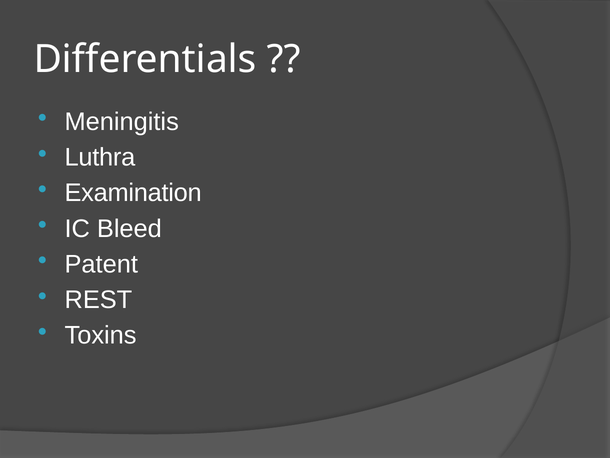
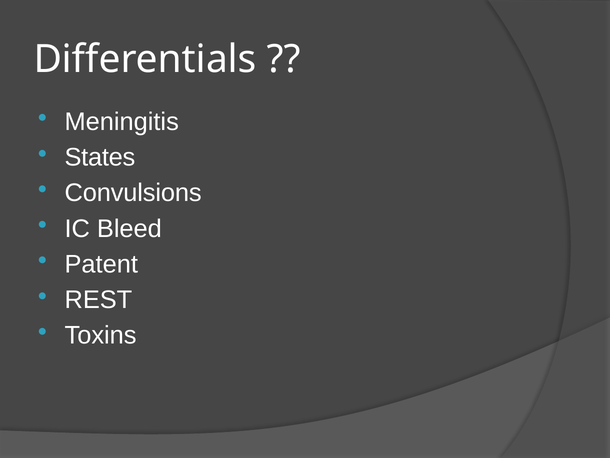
Luthra: Luthra -> States (100, 157)
Examination: Examination -> Convulsions (133, 193)
